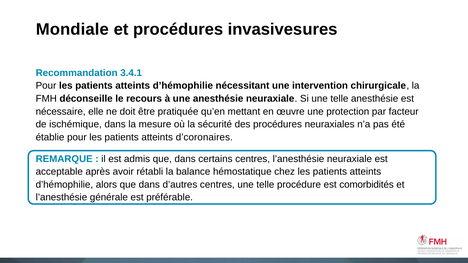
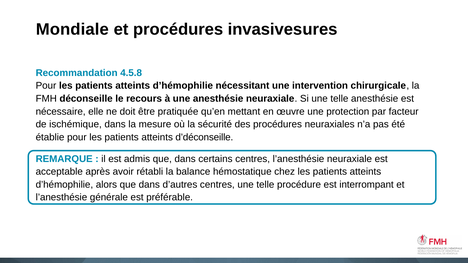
3.4.1: 3.4.1 -> 4.5.8 (131, 73)
d’coronaires: d’coronaires -> d’déconseille (204, 137)
comorbidités: comorbidités -> interrompant (367, 185)
